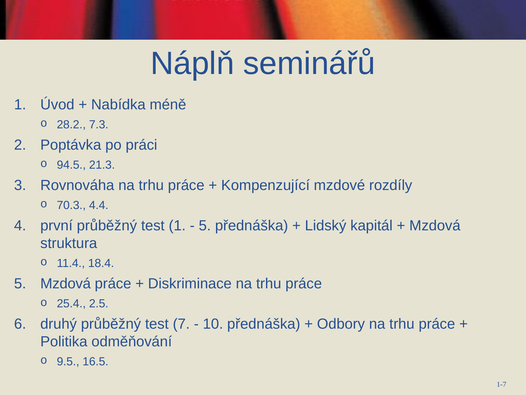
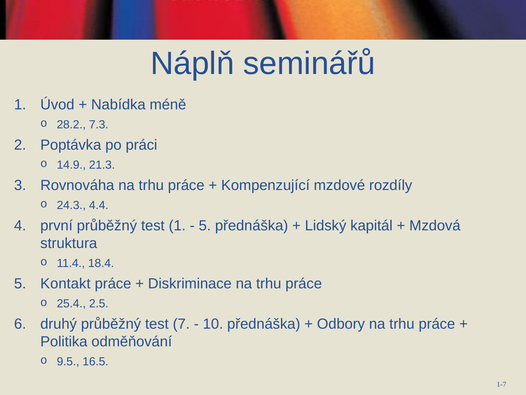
94.5: 94.5 -> 14.9 (71, 165)
70.3: 70.3 -> 24.3 (71, 205)
5 Mzdová: Mzdová -> Kontakt (65, 283)
